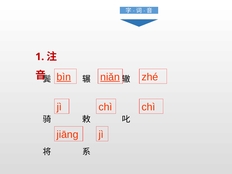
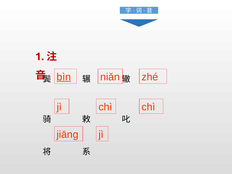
niǎn underline: present -> none (110, 77)
